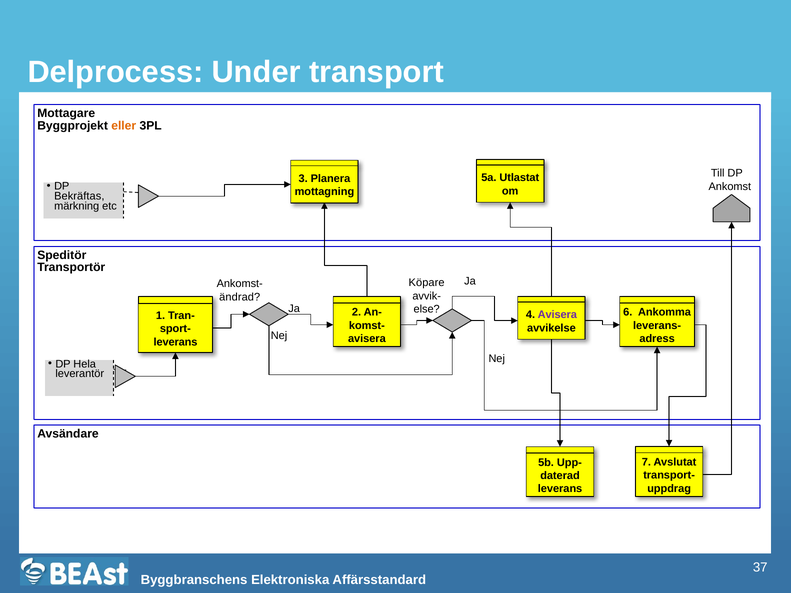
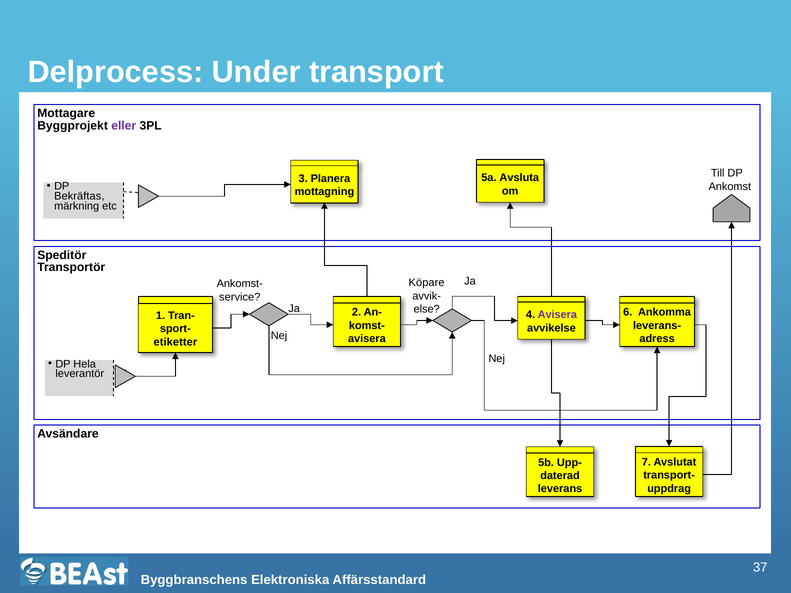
eller colour: orange -> purple (124, 126)
Utlastat: Utlastat -> Avsluta (519, 178)
ändrad: ändrad -> service (240, 297)
leverans: leverans -> etiketter (175, 342)
